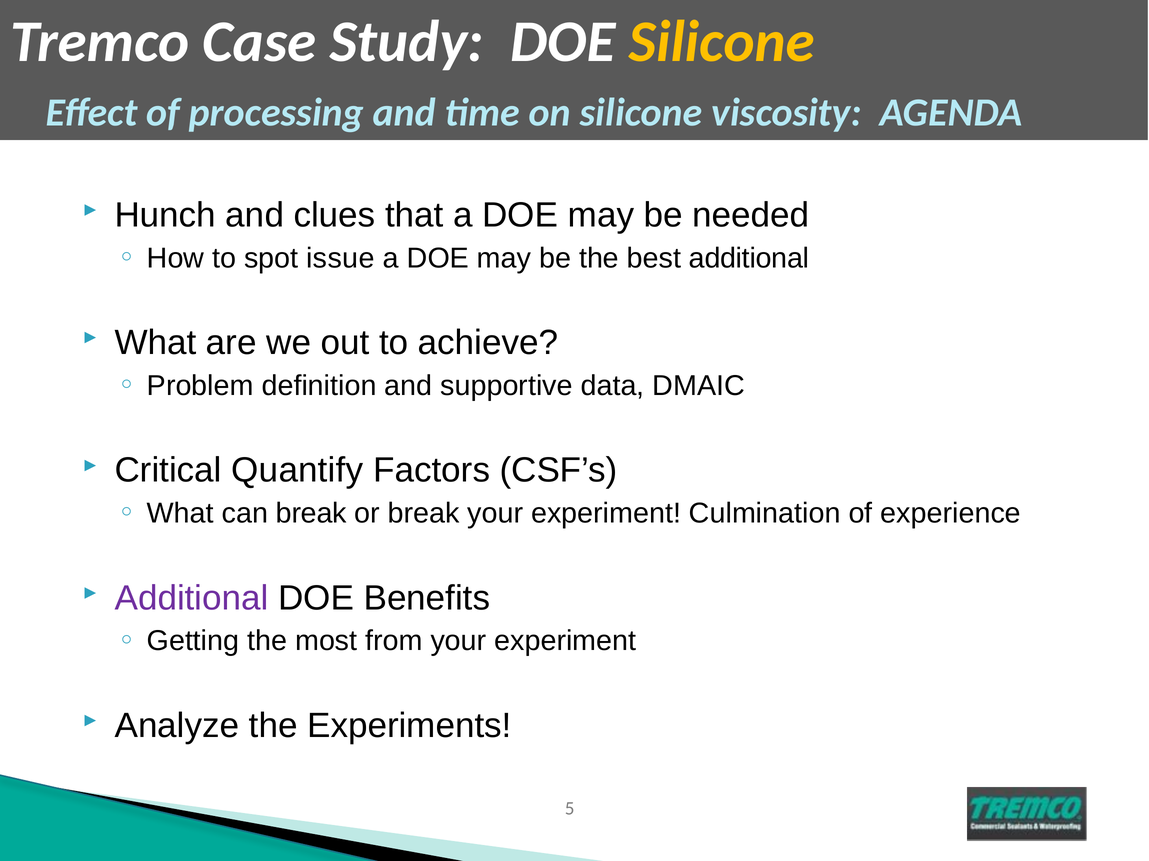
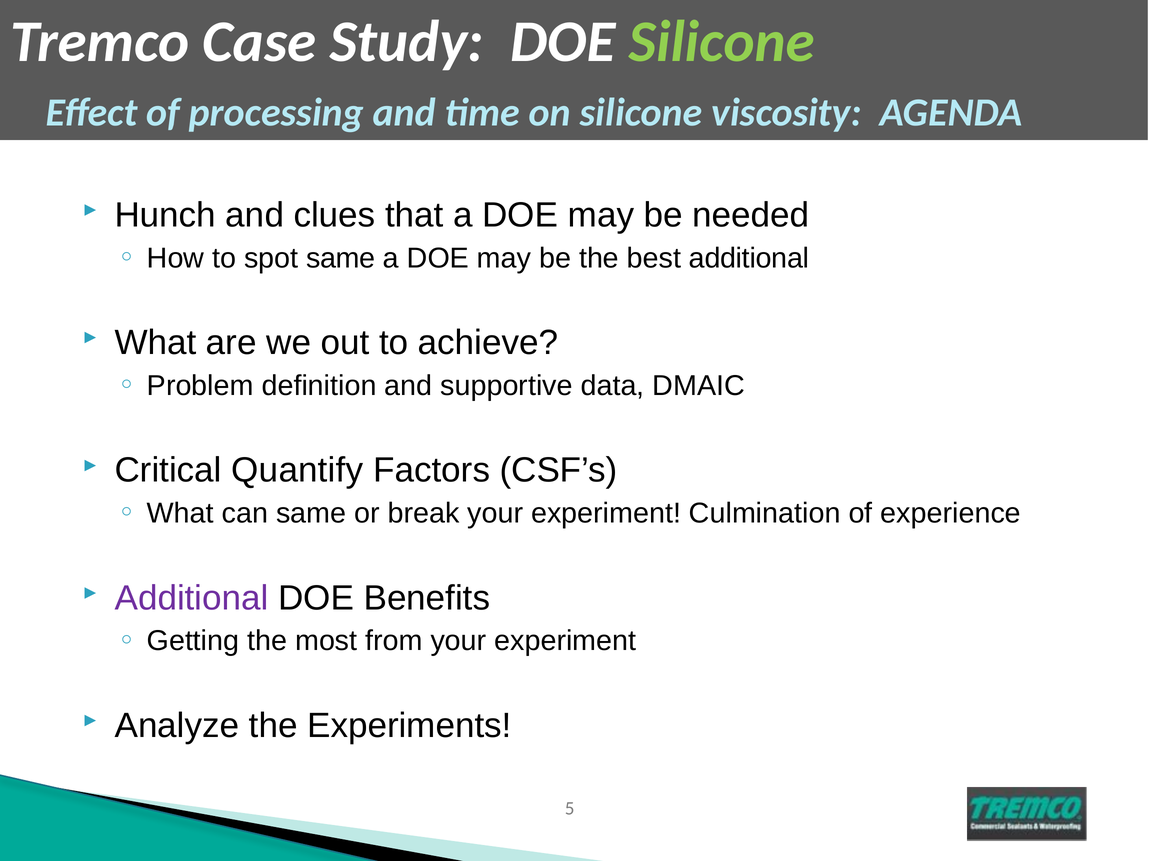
Silicone colour: yellow -> light green (722, 42)
spot issue: issue -> same (341, 258)
can break: break -> same (311, 514)
